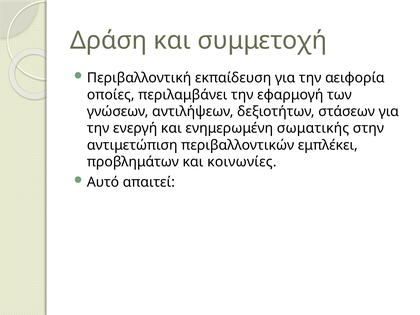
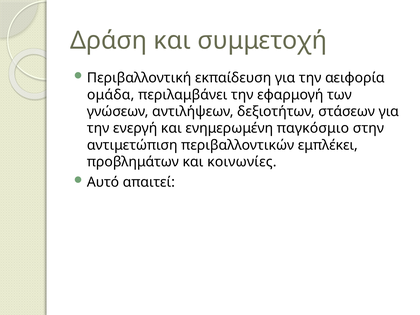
οποίες: οποίες -> ομάδα (111, 95)
σωματικής: σωματικής -> παγκόσμιο (313, 128)
